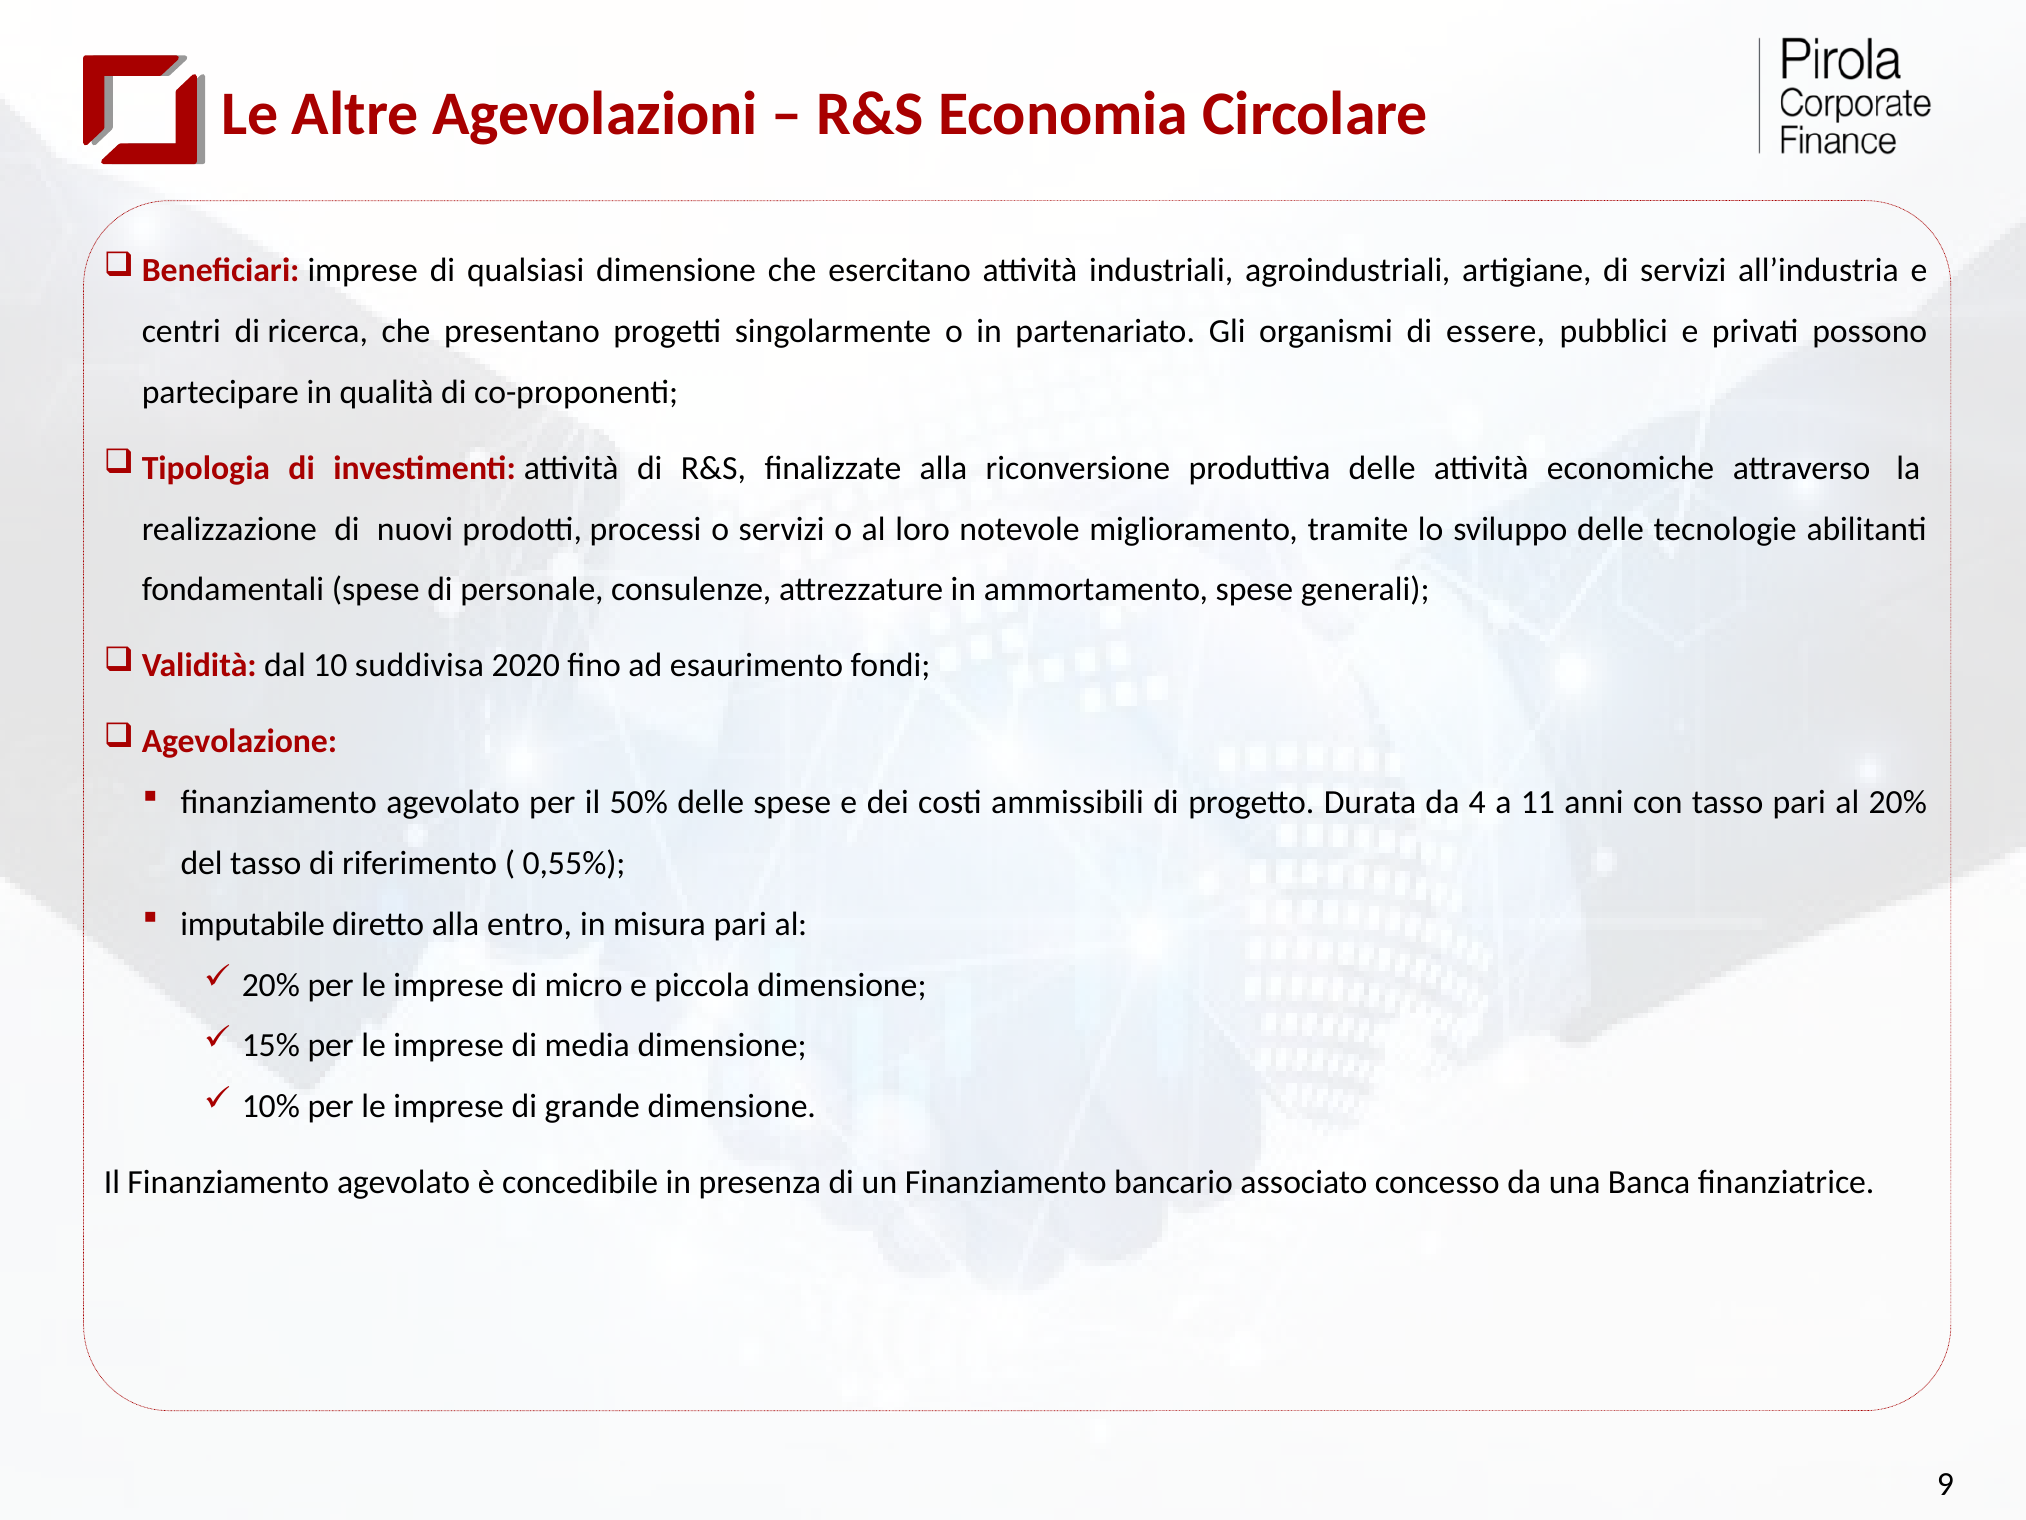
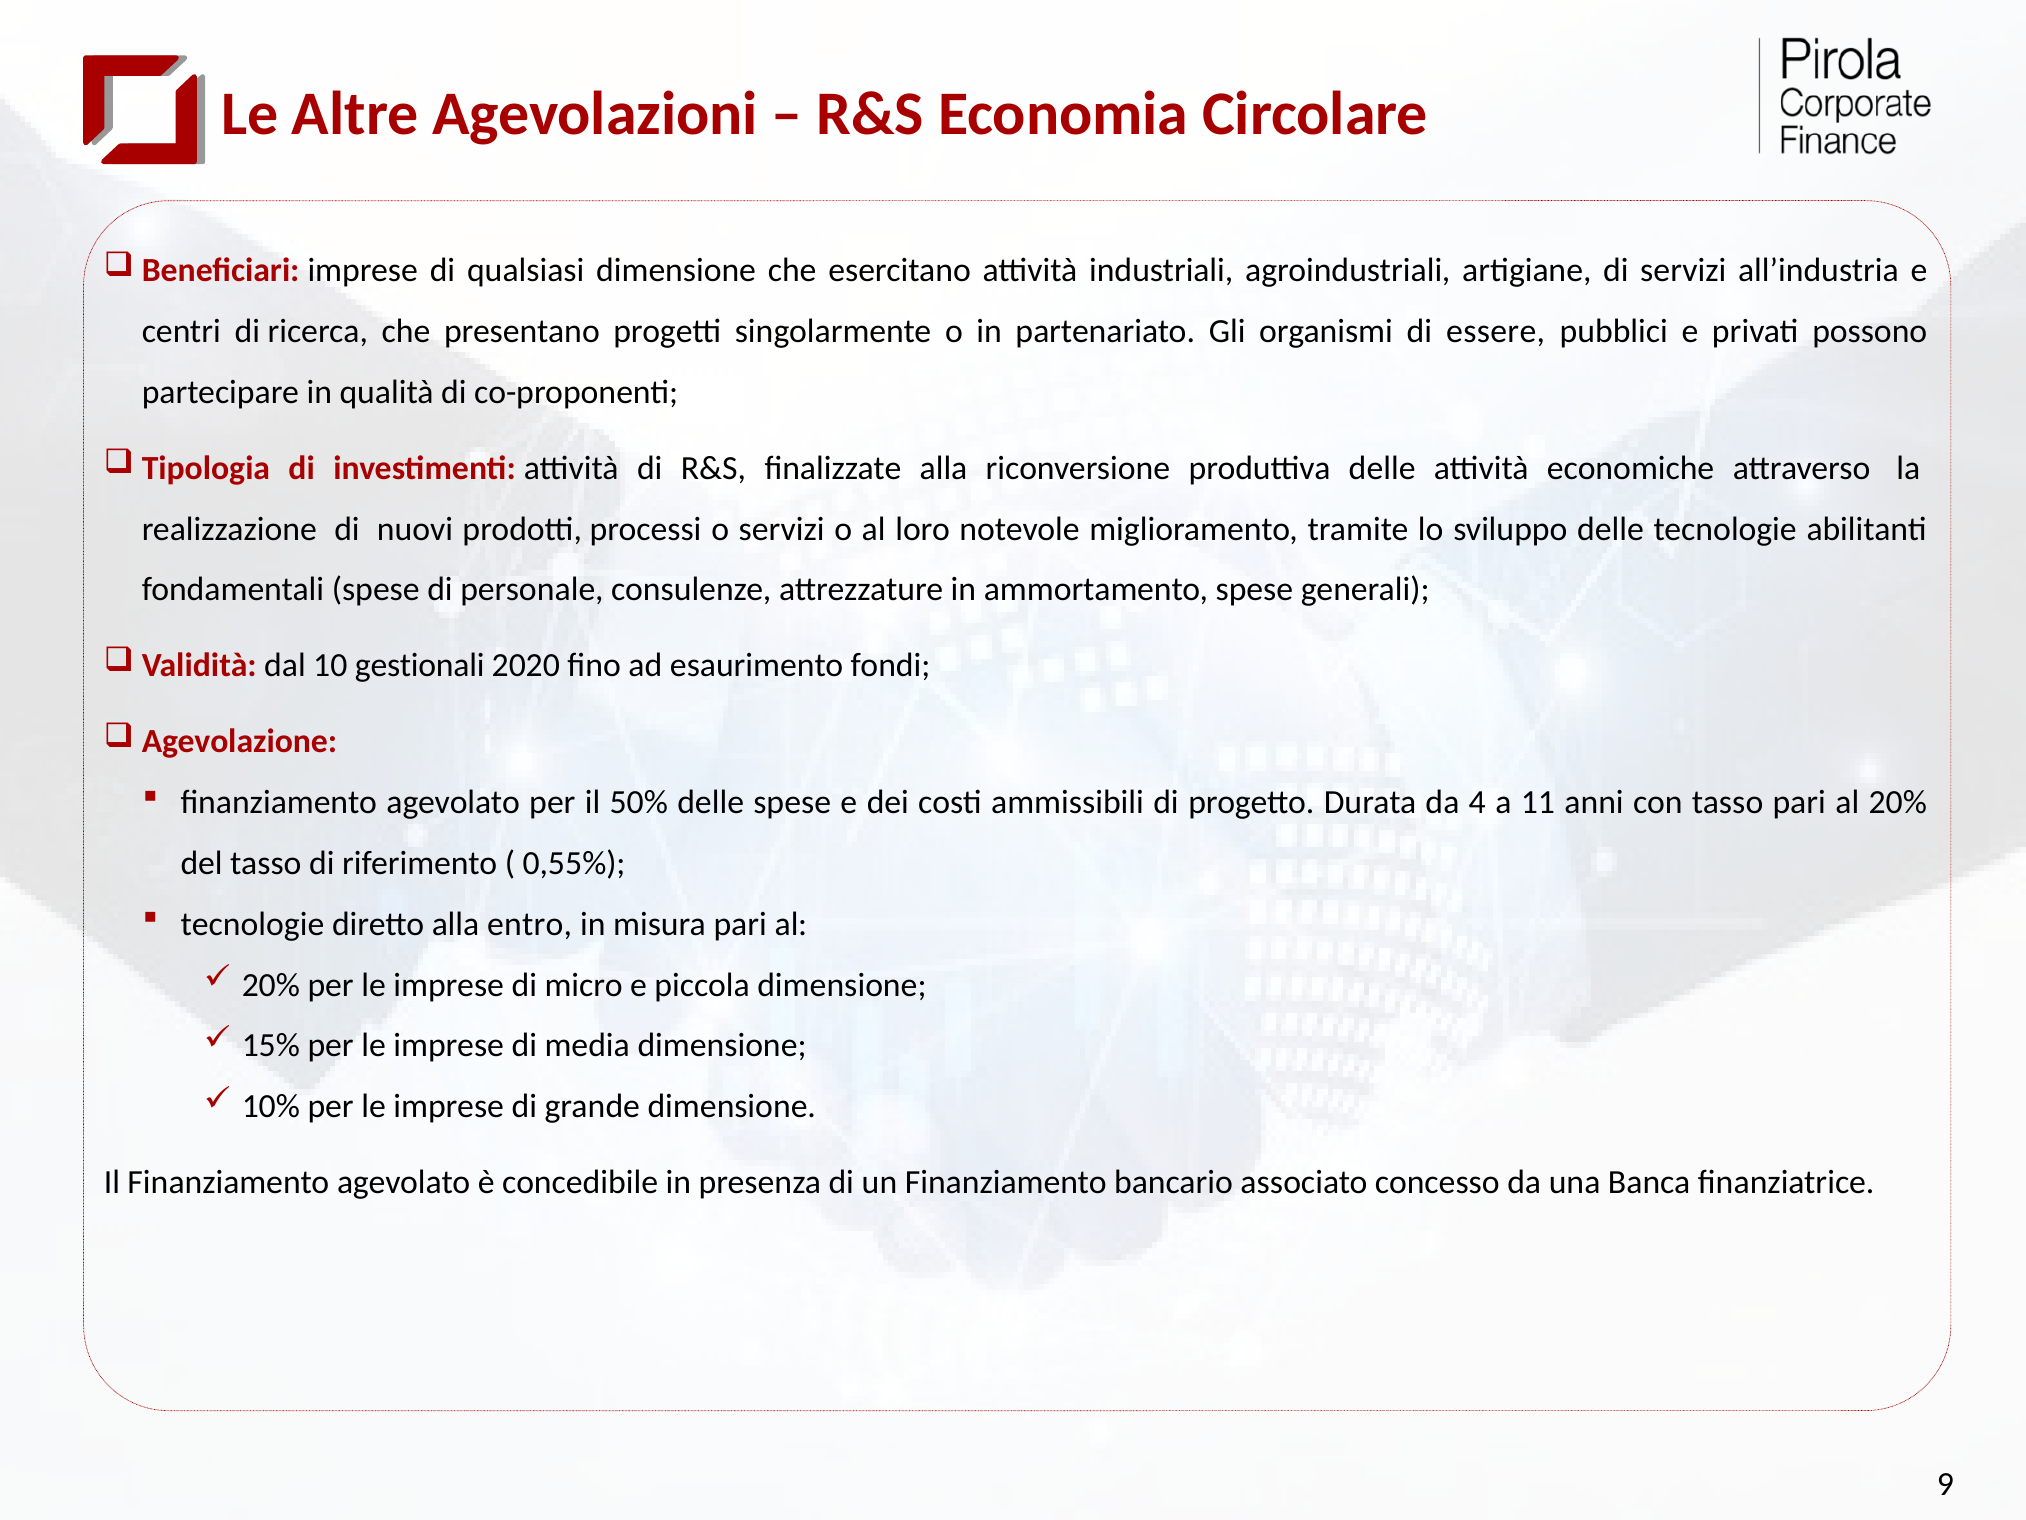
suddivisa: suddivisa -> gestionali (420, 666)
imputabile: imputabile -> tecnologie (252, 924)
